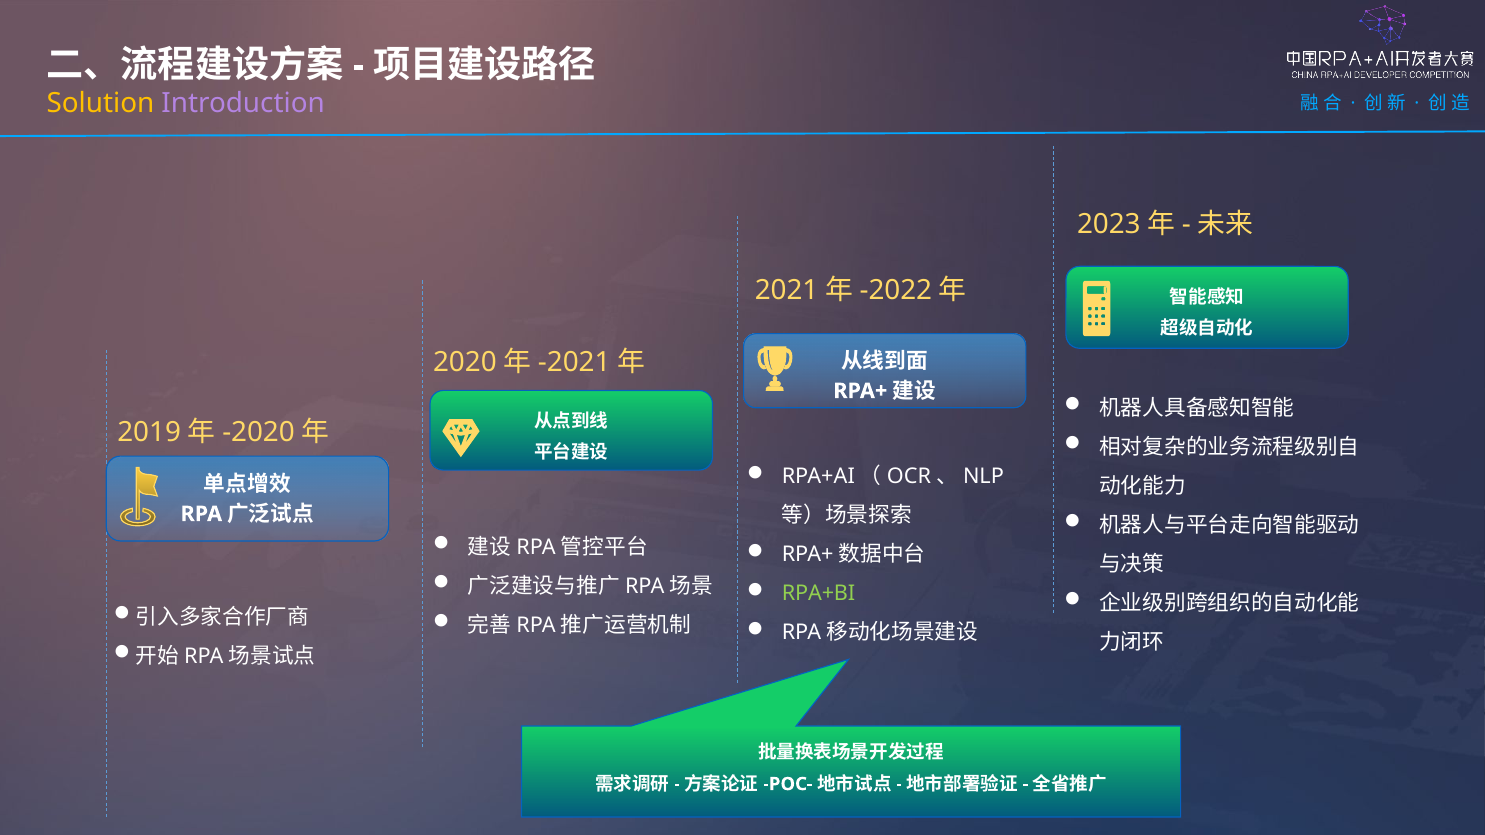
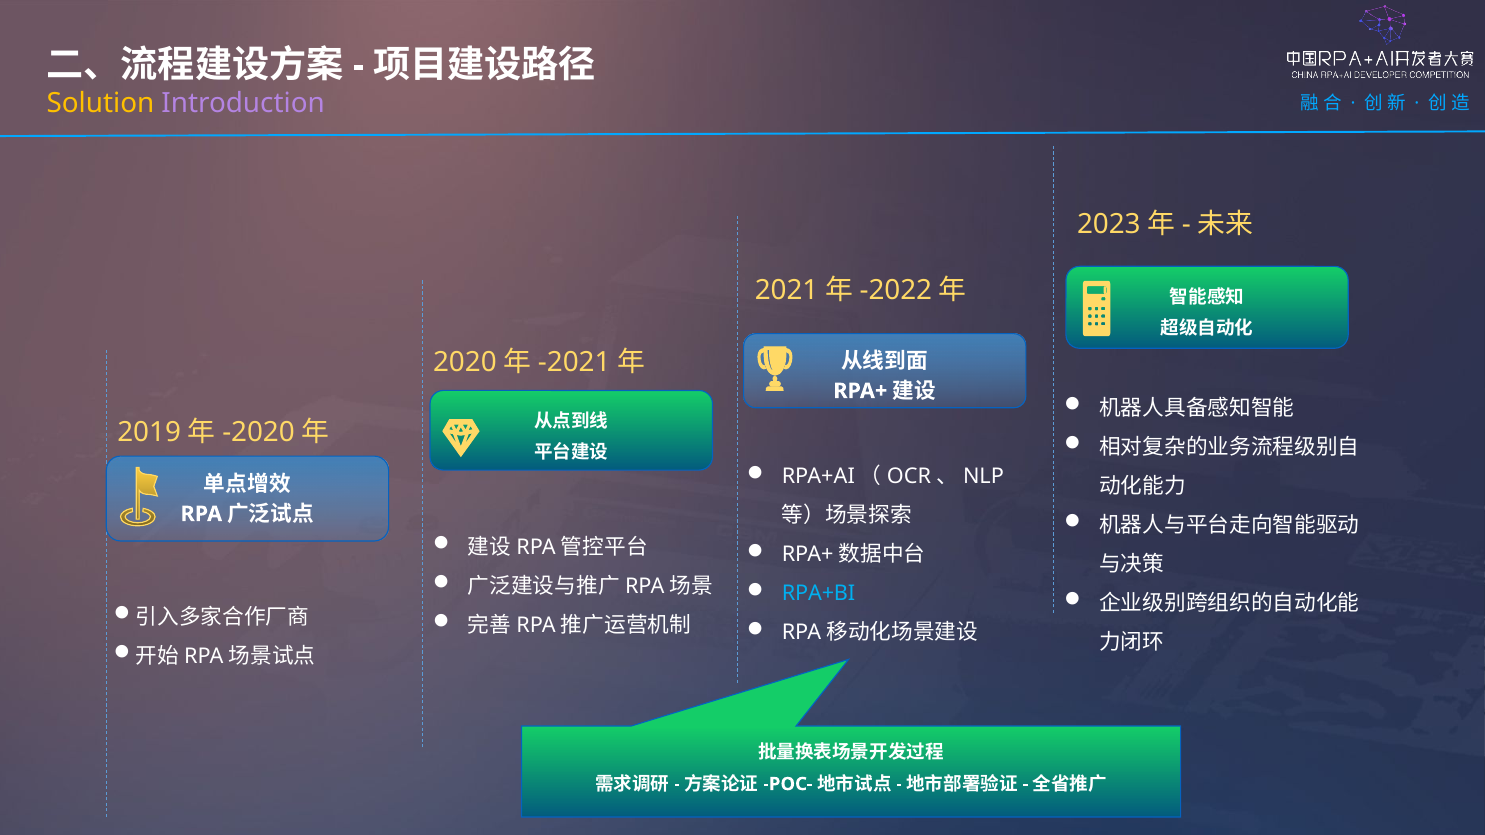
RPA+BI colour: light green -> light blue (819, 594)
